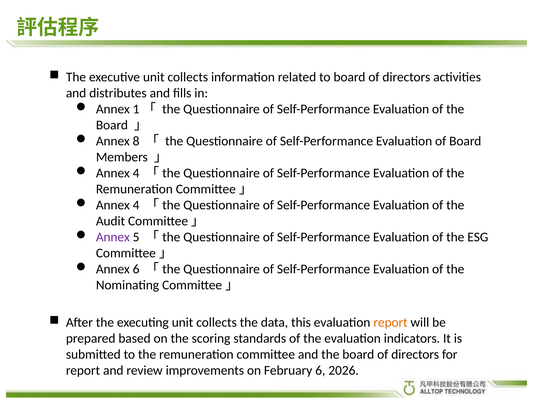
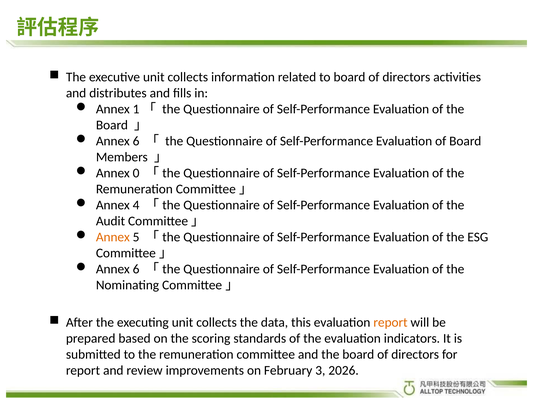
8: 8 -> 6 (136, 141)
4: 4 -> 0 (136, 173)
Annex colour: purple -> orange (113, 237)
February 6: 6 -> 3 (320, 370)
